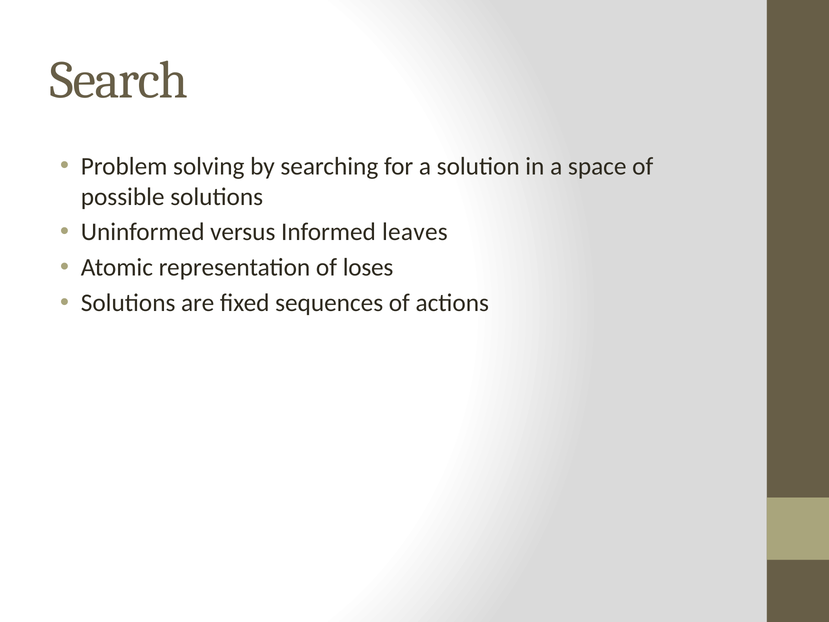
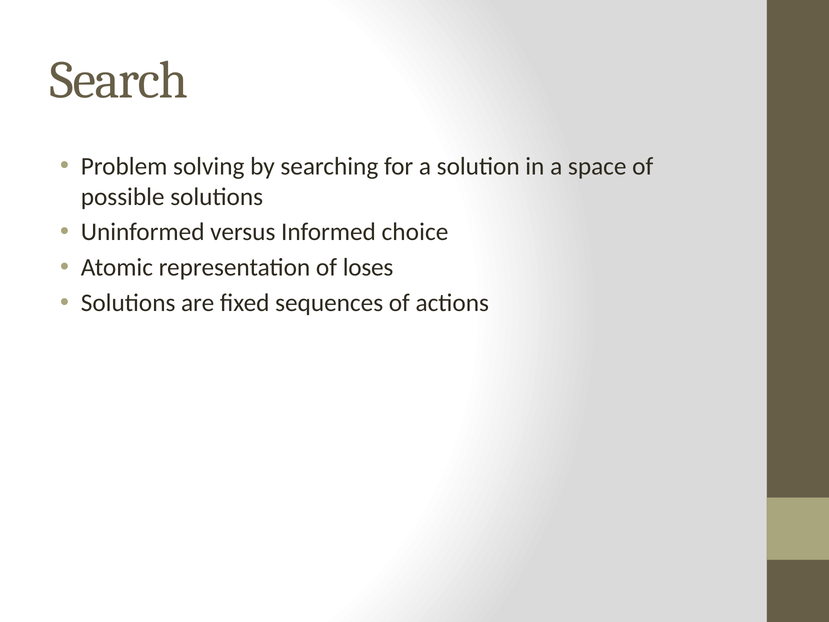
leaves: leaves -> choice (415, 232)
